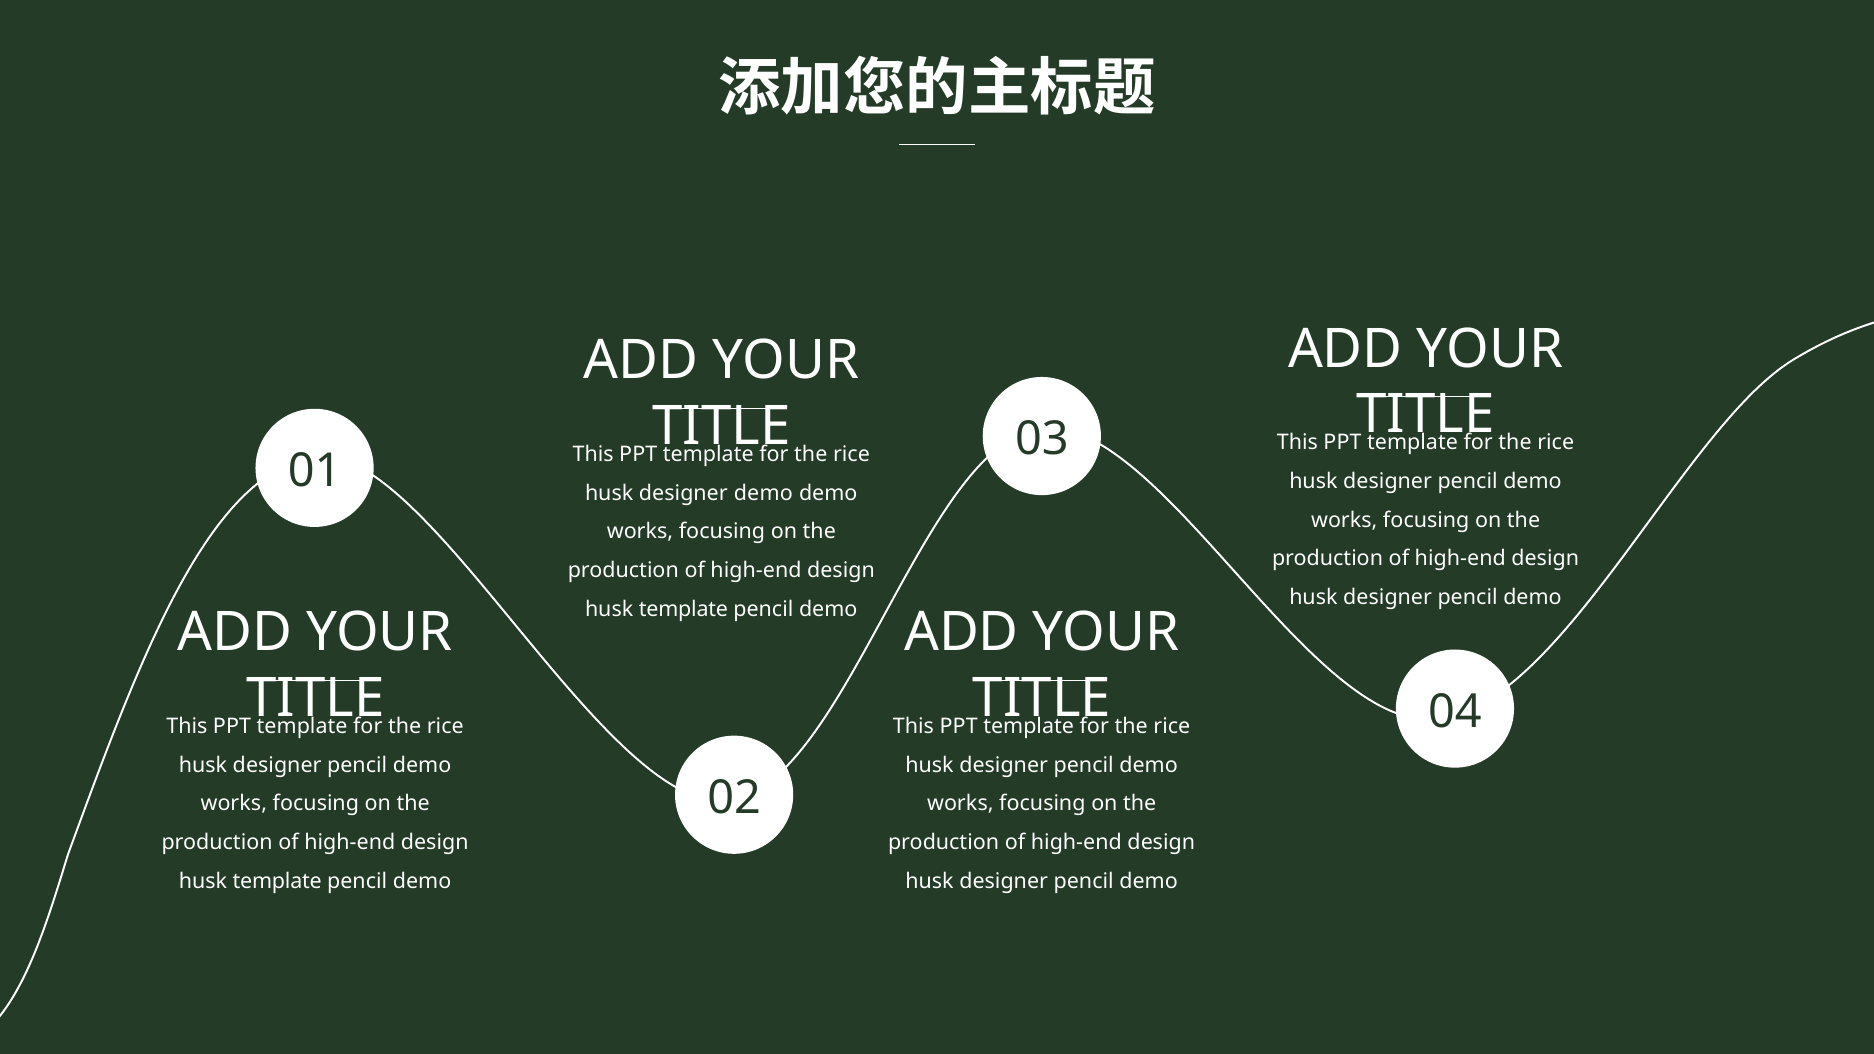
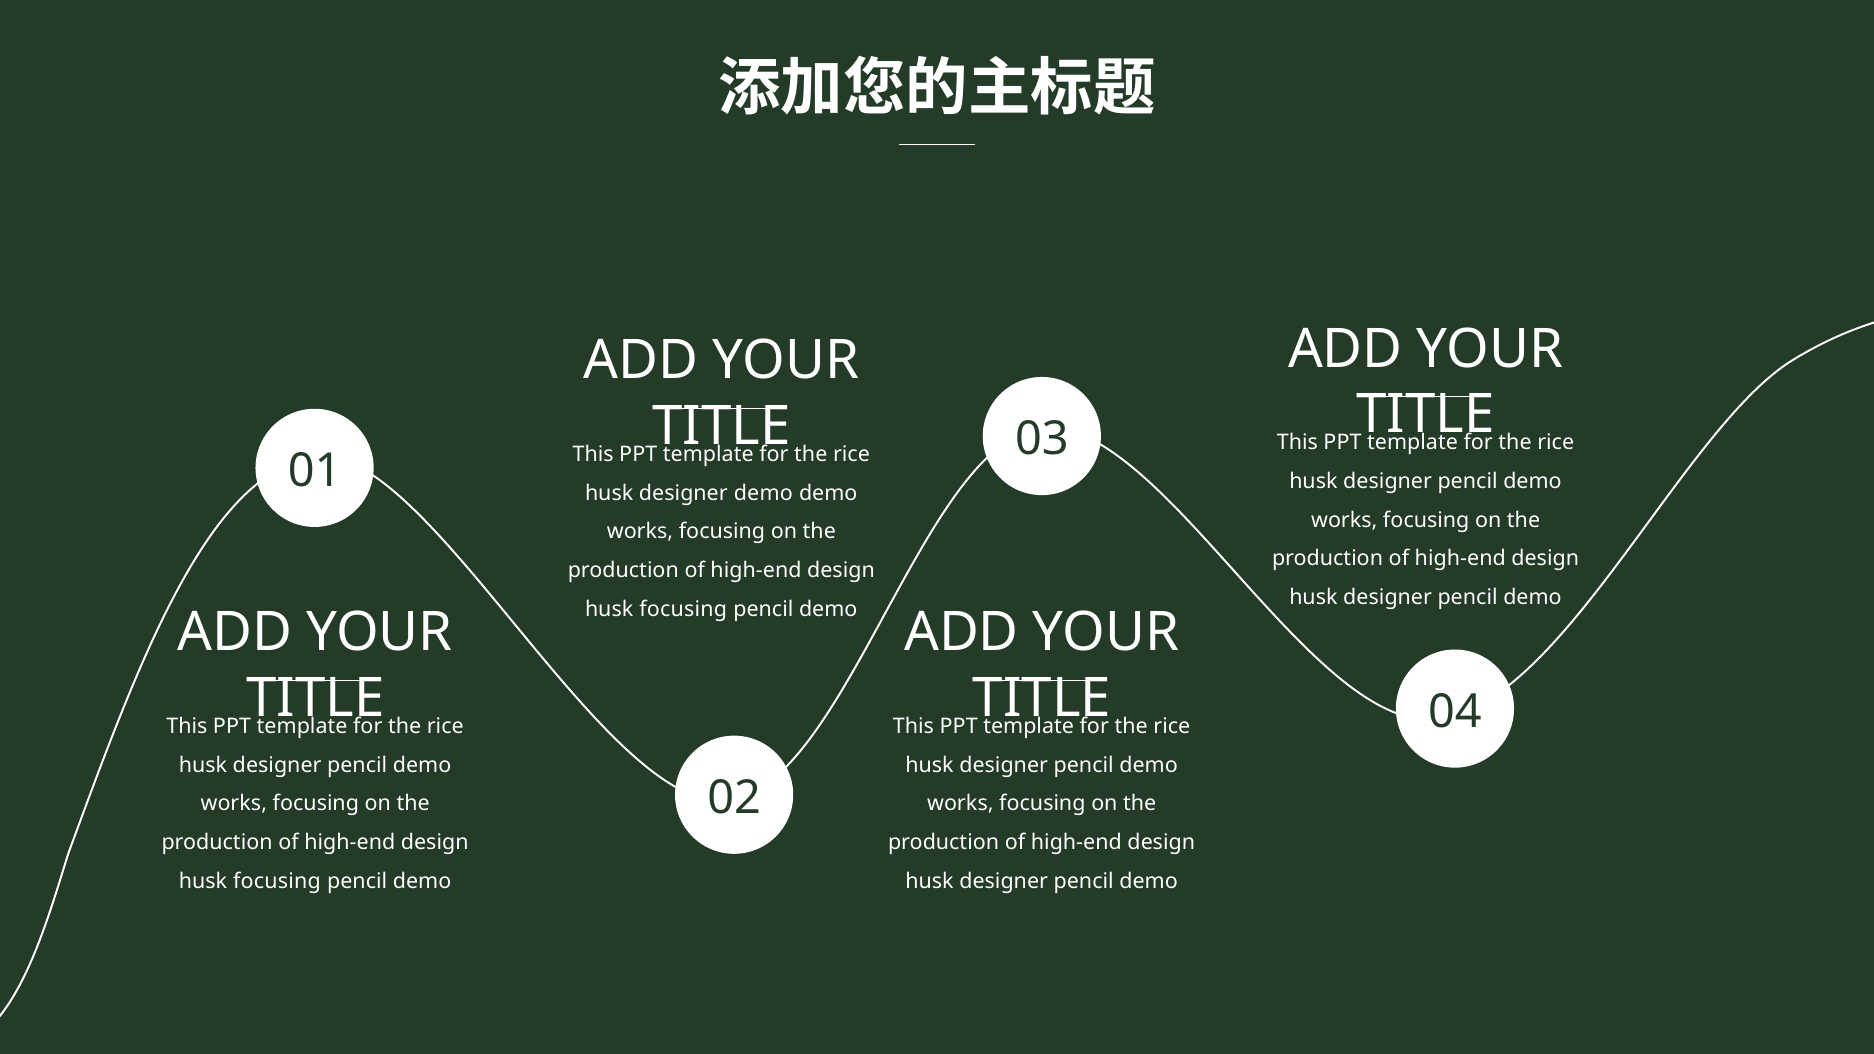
template: template -> focusing (683, 609)
template: template -> focusing (277, 881)
